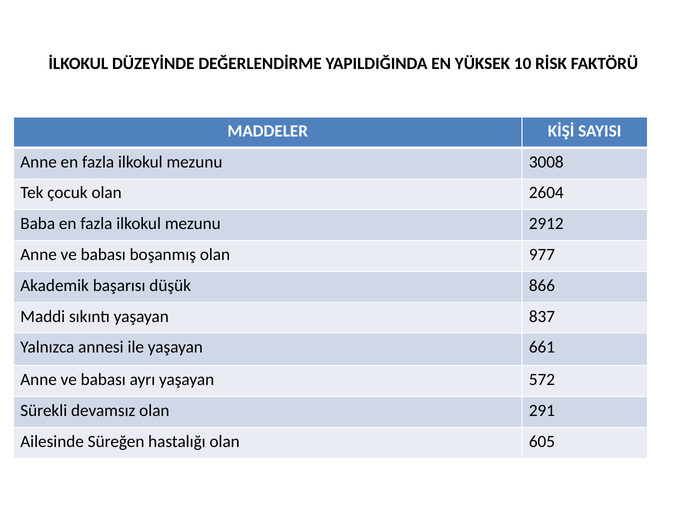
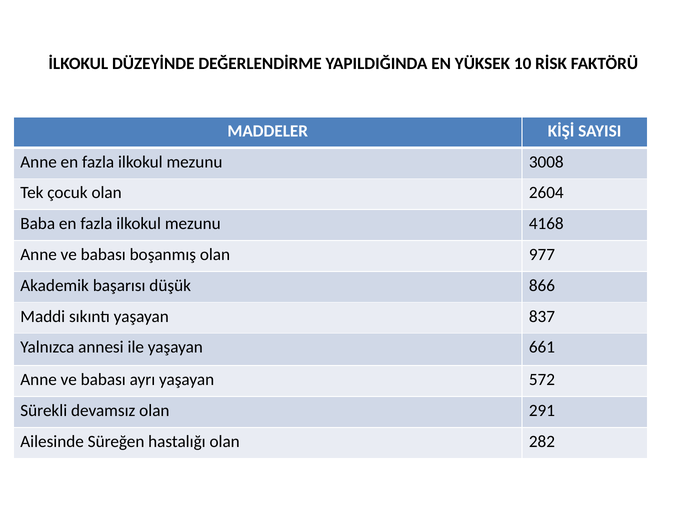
2912: 2912 -> 4168 (546, 224)
605: 605 -> 282 (542, 442)
